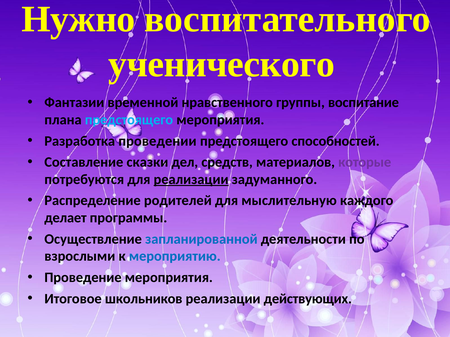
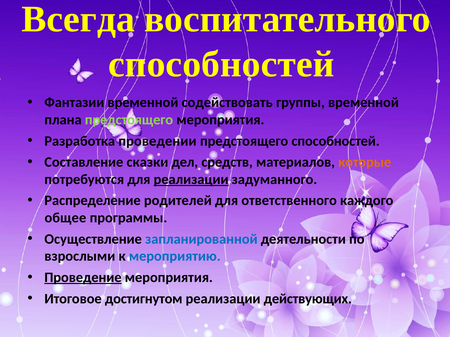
Нужно: Нужно -> Всегда (78, 19)
ученического: ученического -> способностей (221, 64)
нравственного: нравственного -> содействовать (227, 103)
группы воспитание: воспитание -> временной (363, 103)
предстоящего colour: light blue -> light green (129, 120)
которые colour: purple -> orange (365, 162)
мыслительную: мыслительную -> ответственного (289, 201)
делает: делает -> общее (65, 218)
Проведение underline: none -> present (83, 278)
школьников: школьников -> достигнутом (144, 299)
